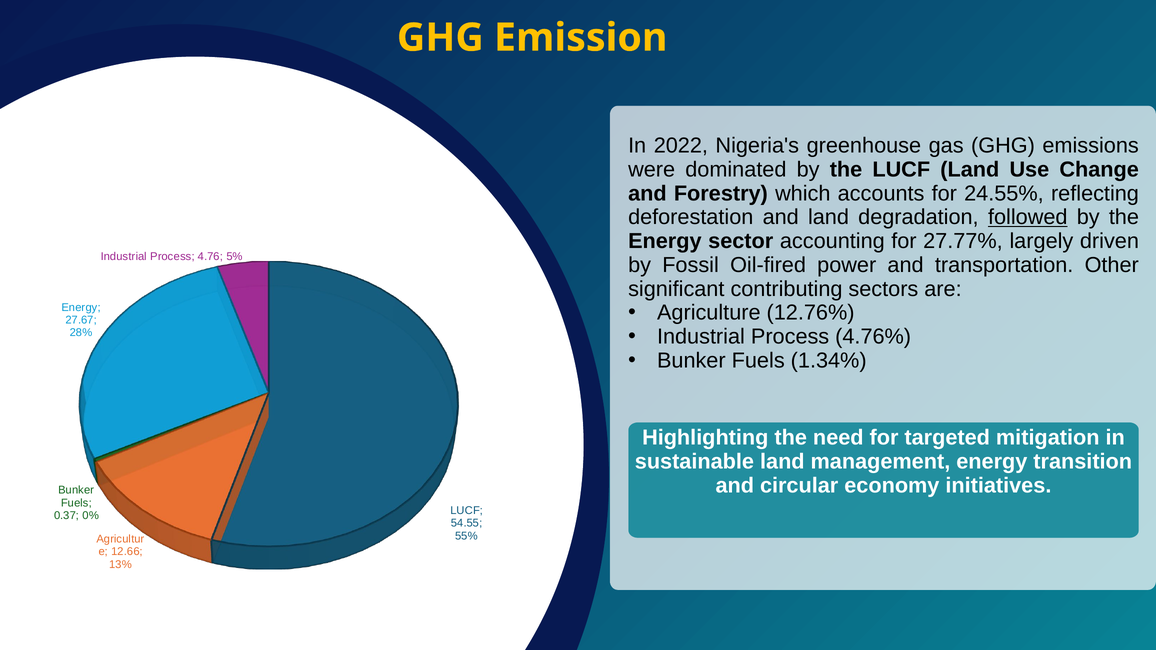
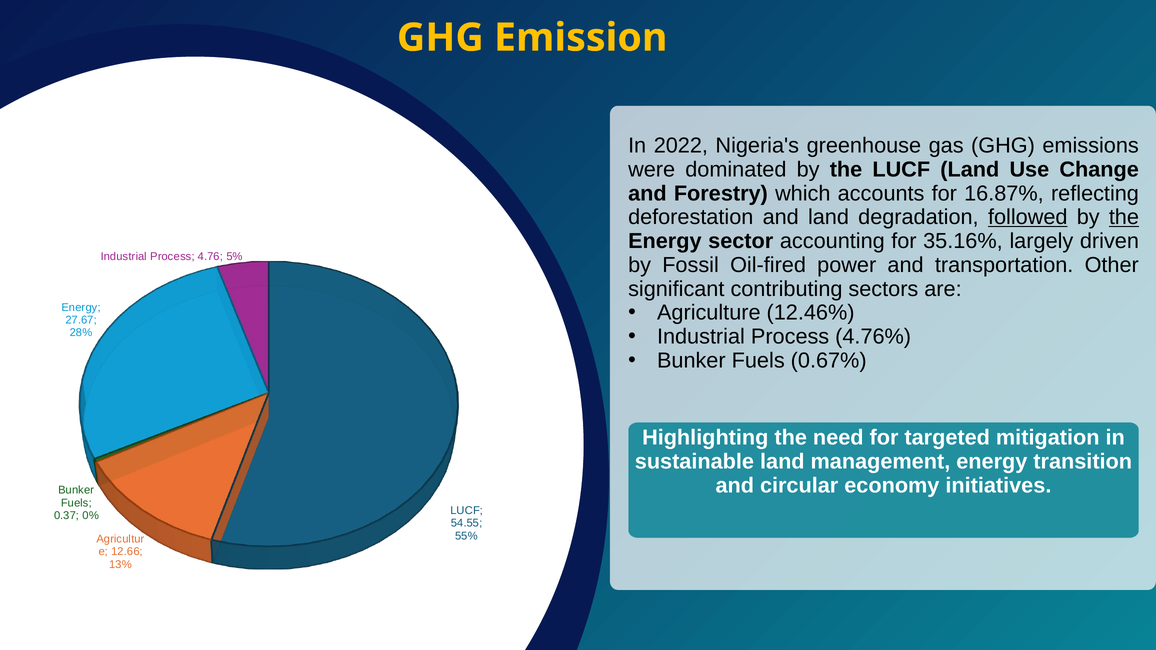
24.55%: 24.55% -> 16.87% (1004, 193)
the underline: none -> present (1124, 217)
27.77%: 27.77% -> 35.16% (963, 241)
12.76%: 12.76% -> 12.46% (811, 313)
1.34%: 1.34% -> 0.67% (829, 361)
